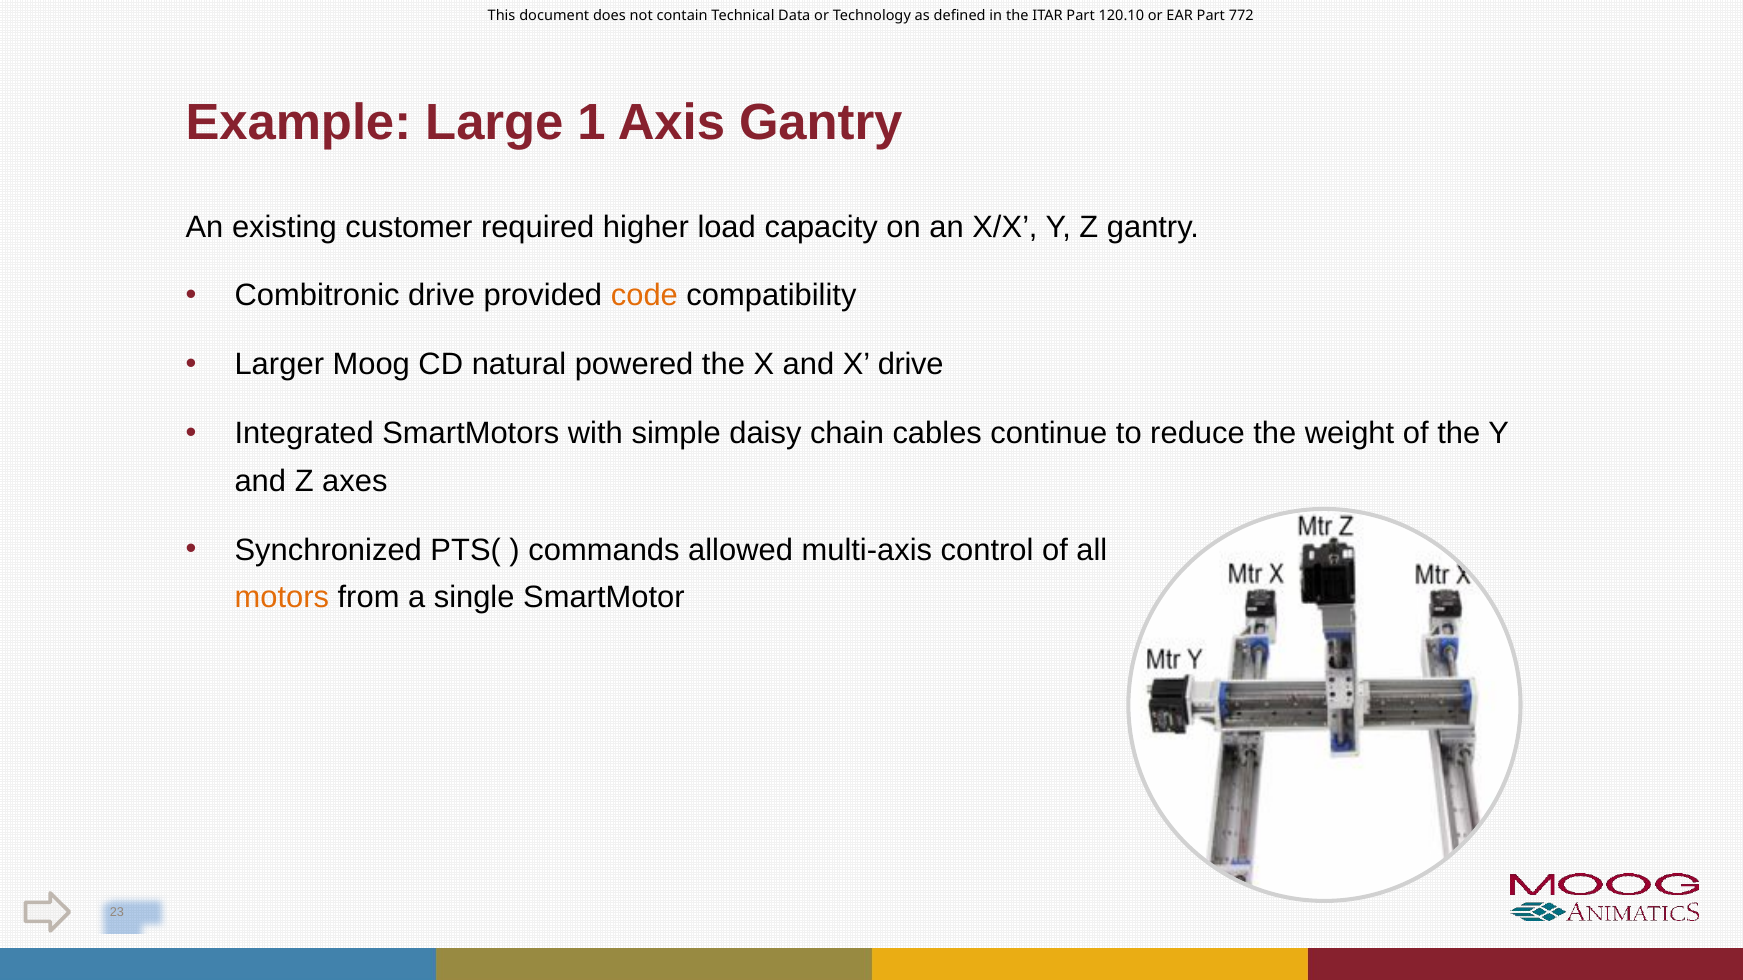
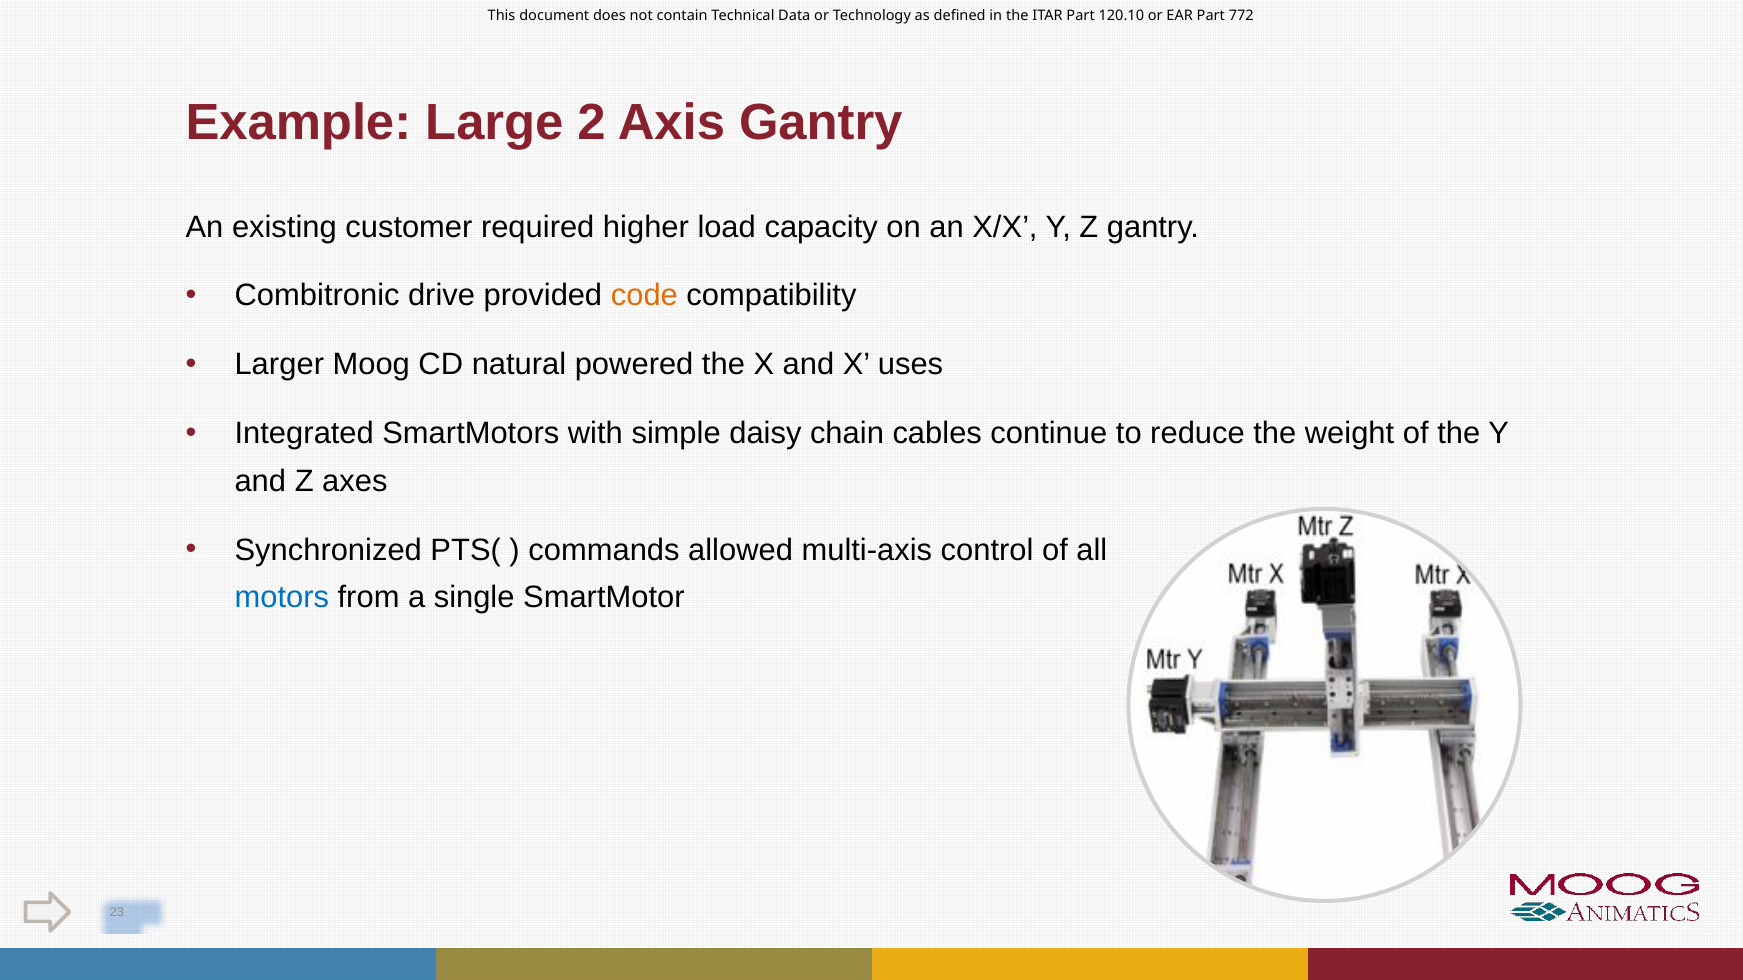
1: 1 -> 2 (591, 123)
X drive: drive -> uses (910, 365)
motors colour: orange -> blue (282, 597)
